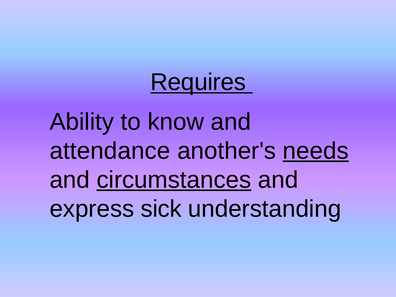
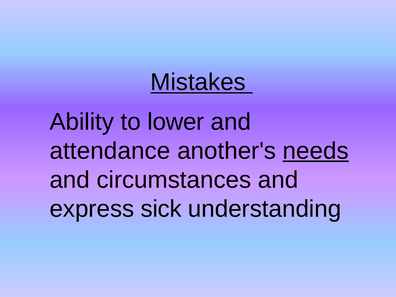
Requires: Requires -> Mistakes (198, 82)
know: know -> lower (176, 122)
circumstances underline: present -> none (174, 180)
